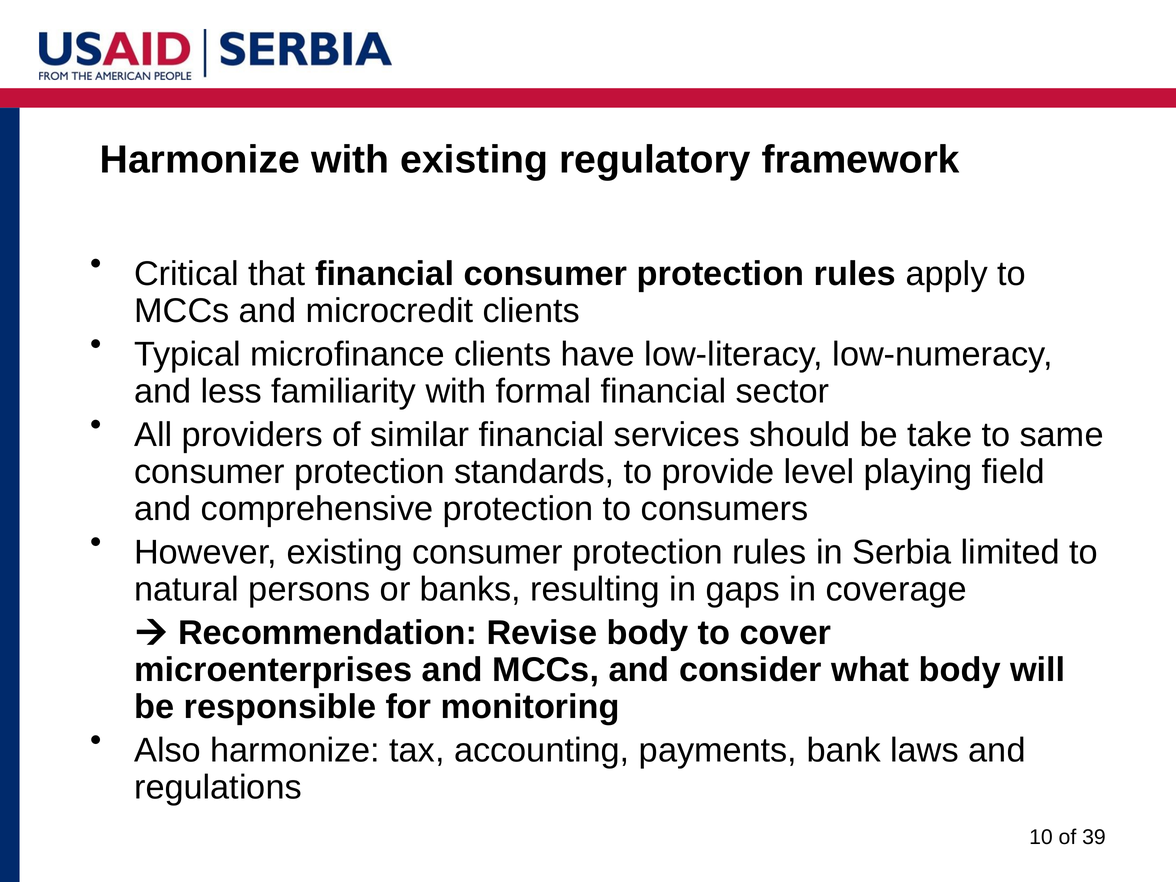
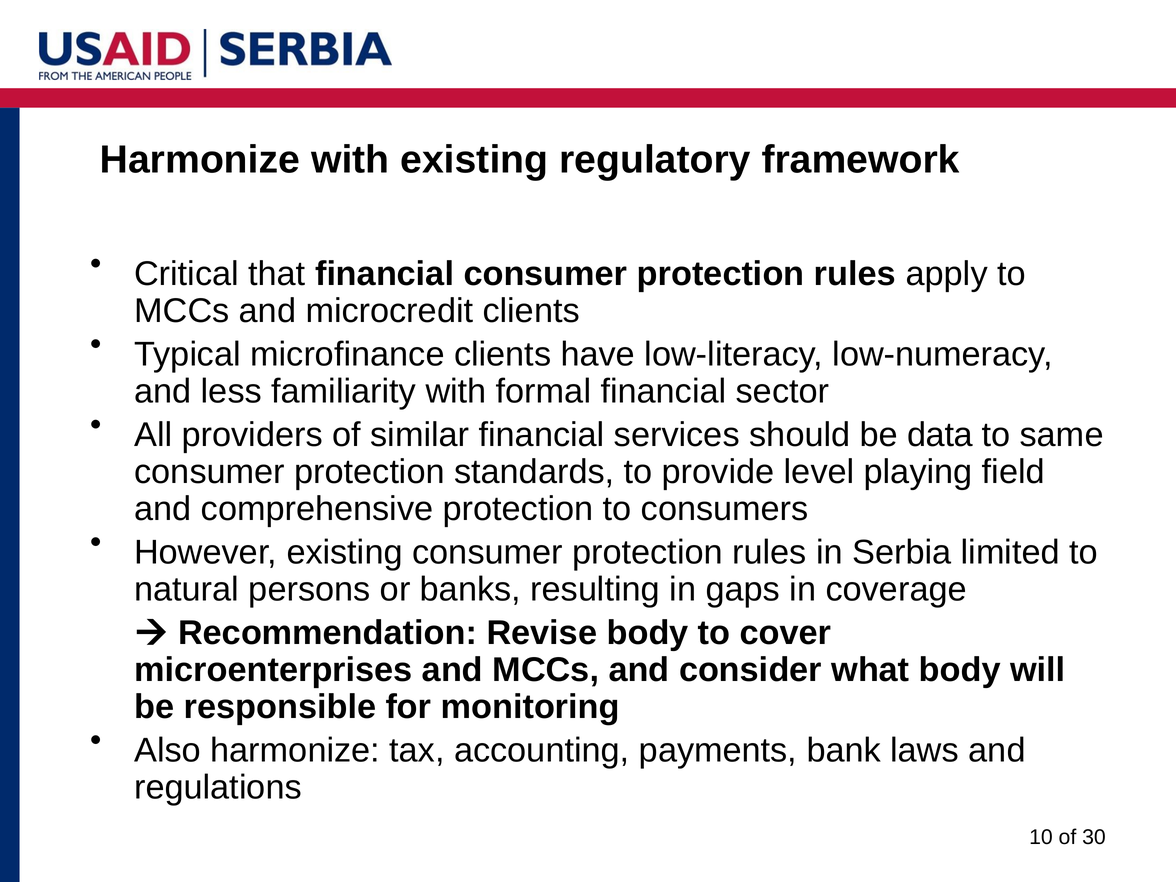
take: take -> data (940, 435)
39: 39 -> 30 (1094, 837)
